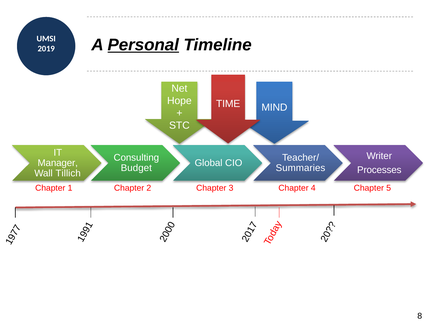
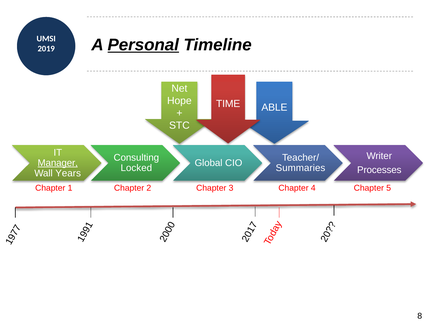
MIND: MIND -> ABLE (274, 107)
Manager underline: none -> present (58, 163)
Budget: Budget -> Locked (136, 168)
Tillich: Tillich -> Years (68, 173)
